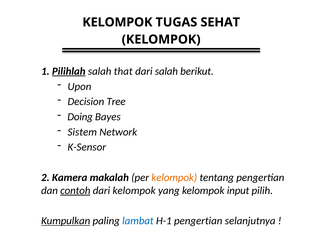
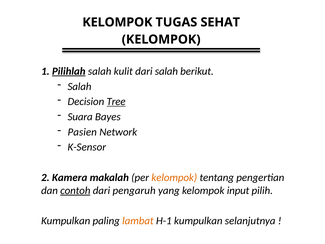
that: that -> kulit (123, 71)
Upon: Upon -> Salah (79, 86)
Tree underline: none -> present (116, 101)
Doing: Doing -> Suara (80, 117)
Sistem: Sistem -> Pasien (82, 132)
dari kelompok: kelompok -> pengaruh (134, 190)
Kumpulkan underline: present -> none (66, 221)
lambat colour: blue -> orange (138, 221)
H-1 pengertian: pengertian -> kumpulkan (198, 221)
